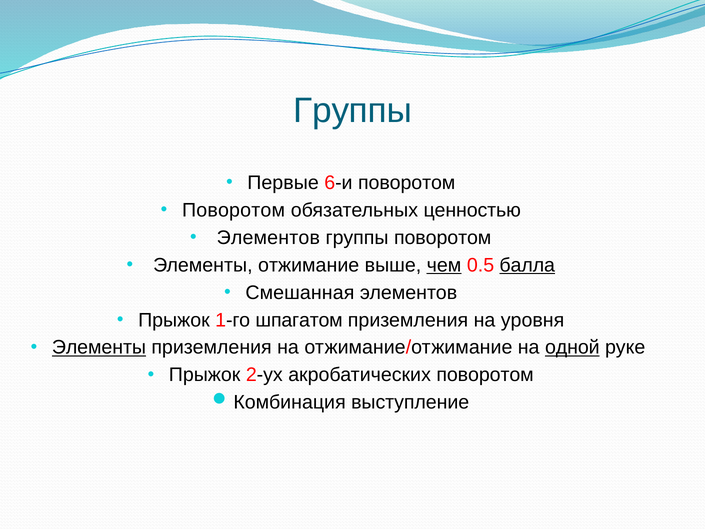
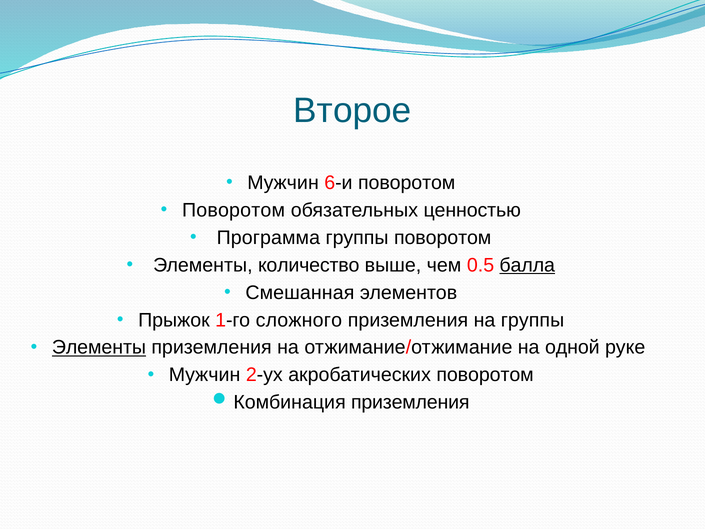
Группы: Группы -> Второе (352, 111)
Первые: Первые -> Мужчин (283, 183)
Элементов: Элементов -> Программа (268, 238)
отжимание: отжимание -> количество (309, 265)
чем underline: present -> none (444, 265)
шпагатом: шпагатом -> сложного (299, 320)
на уровня: уровня -> группы (532, 320)
одной underline: present -> none (572, 347)
Прыжок: Прыжок -> Мужчин (205, 375)
выступление: выступление -> приземления (410, 402)
